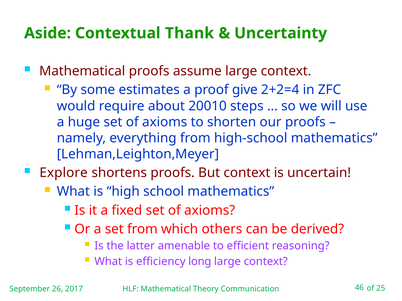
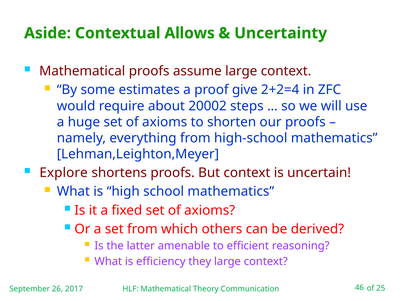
Thank: Thank -> Allows (190, 33)
20010: 20010 -> 20002 (208, 106)
long: long -> they (200, 262)
